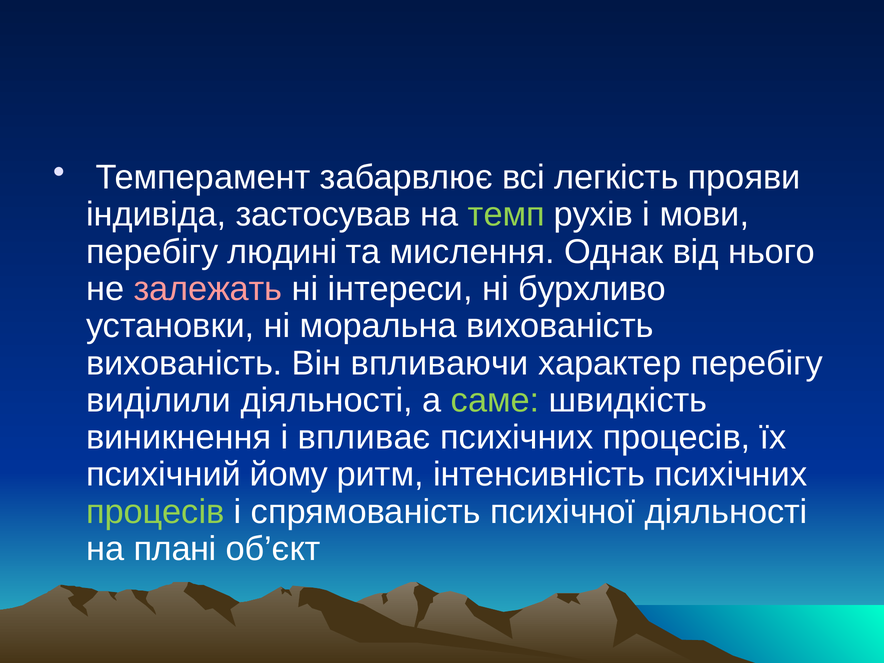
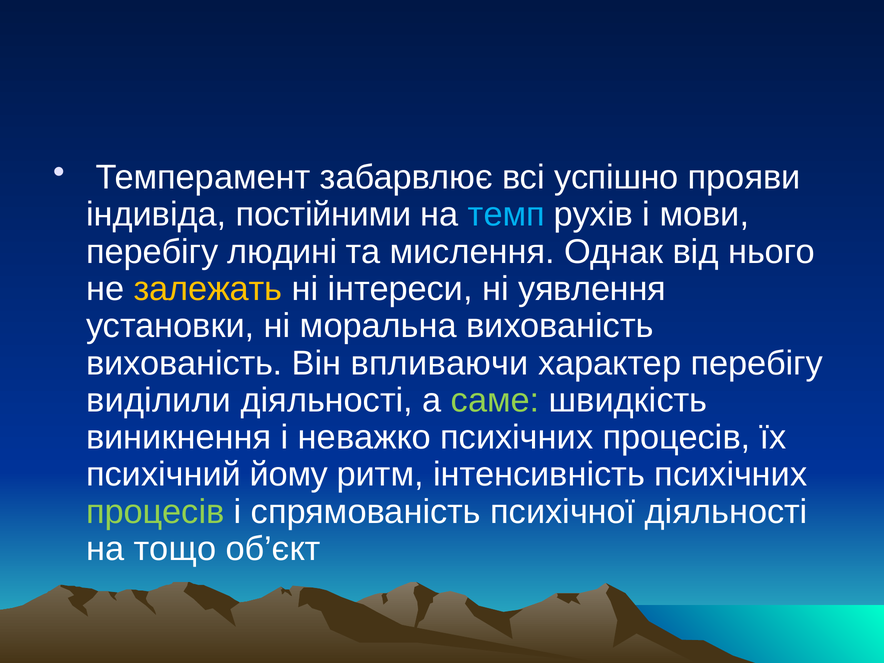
легкість: легкість -> успішно (616, 177)
застосував: застосував -> постійними (324, 215)
темп colour: light green -> light blue (506, 215)
залежать colour: pink -> yellow (208, 289)
бурхливо: бурхливо -> уявлення (592, 289)
впливає: впливає -> неважко (364, 437)
плані: плані -> тощо (175, 549)
